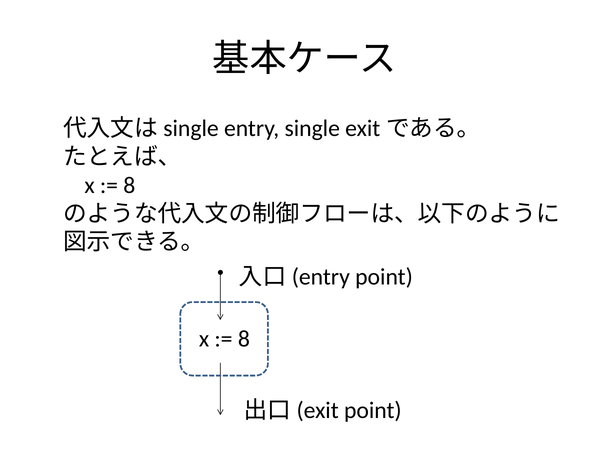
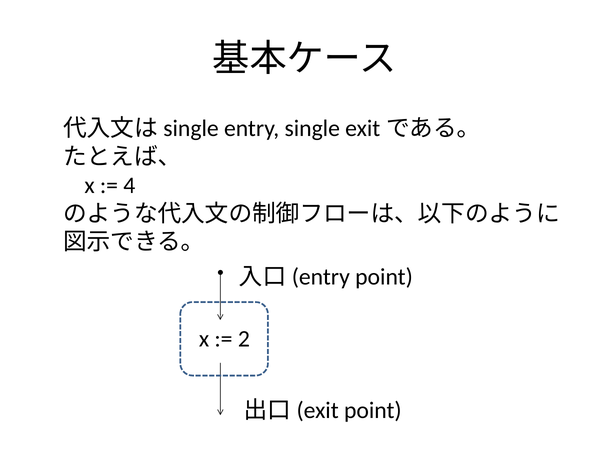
8: 8 -> 4 (129, 185)
8: 8 -> 2 (244, 339)
